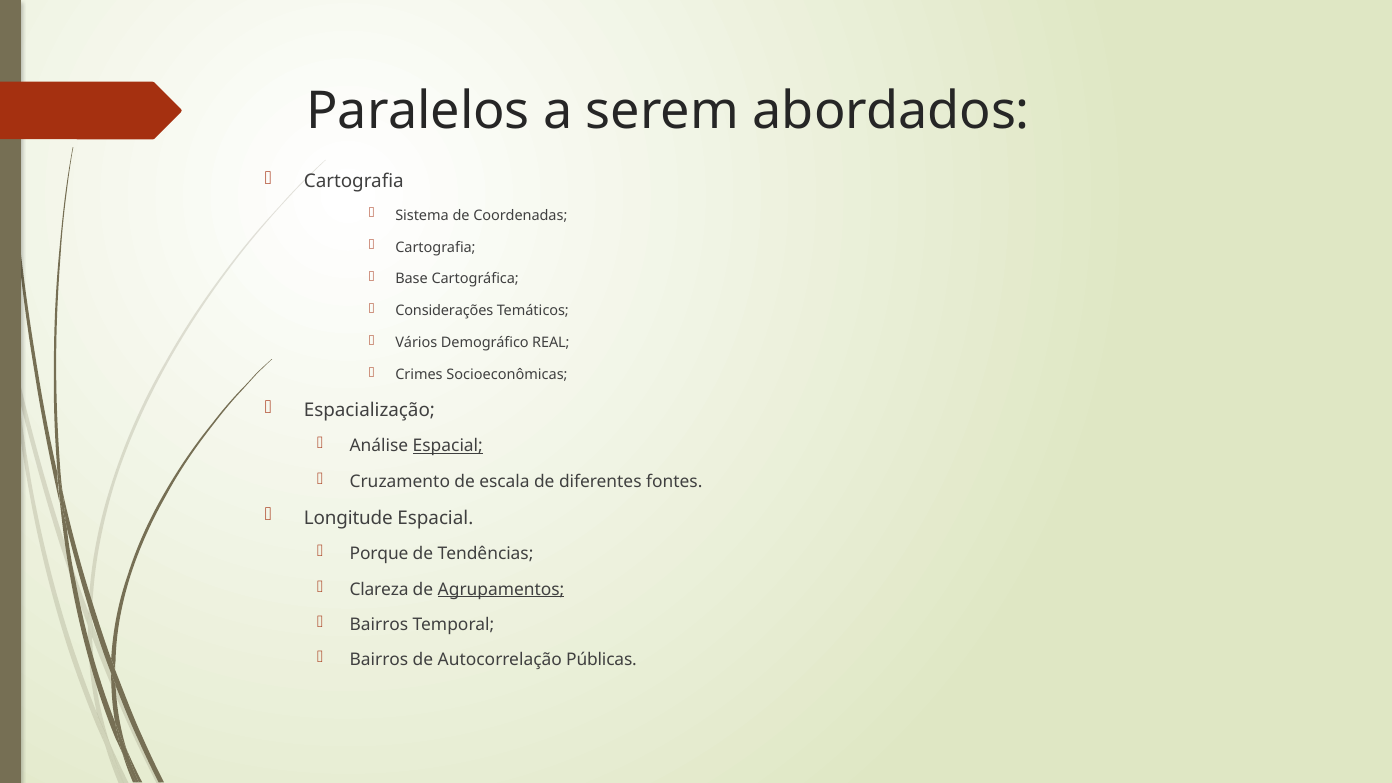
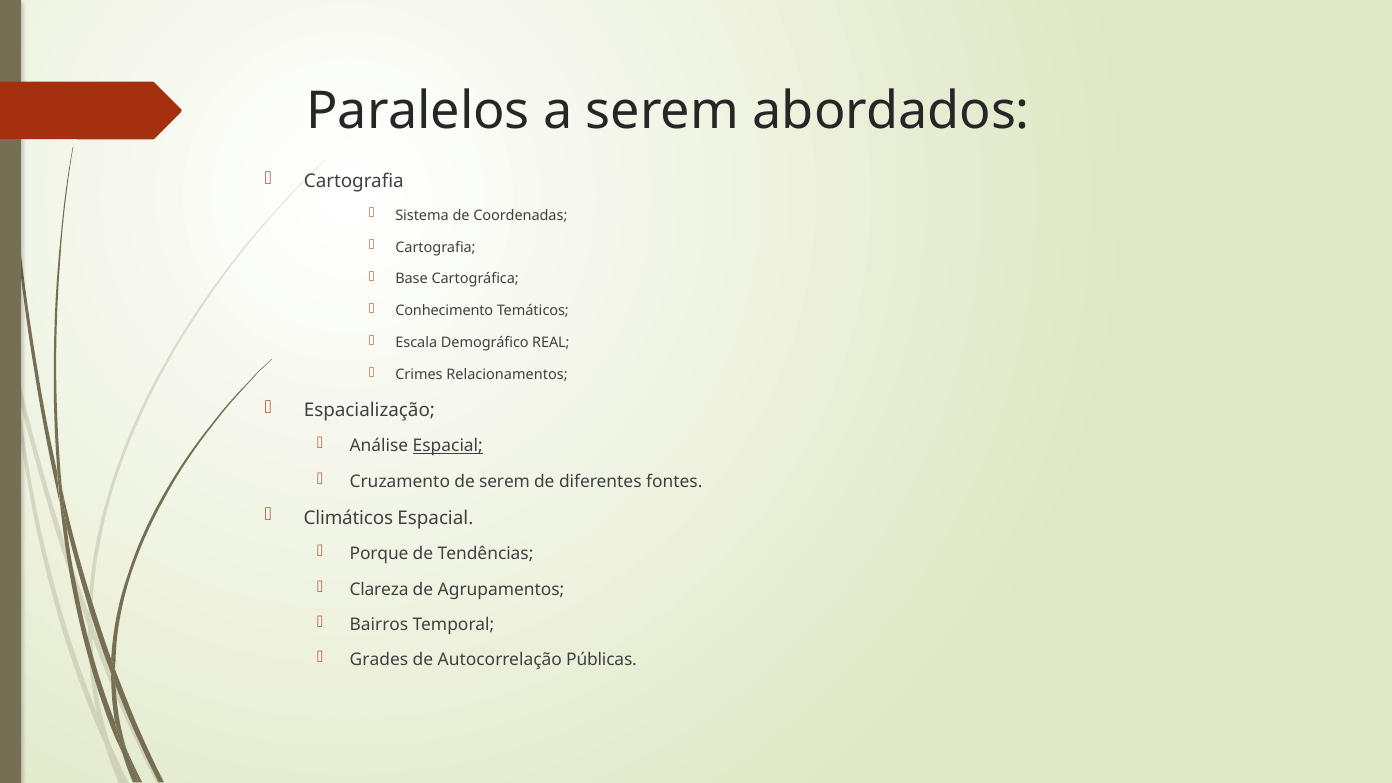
Considerações: Considerações -> Conhecimento (444, 311)
Vários: Vários -> Escala (416, 343)
Socioeconômicas: Socioeconômicas -> Relacionamentos (507, 375)
de escala: escala -> serem (505, 481)
Longitude: Longitude -> Climáticos (348, 518)
Agrupamentos underline: present -> none (501, 589)
Bairros: Bairros -> Grades (379, 660)
